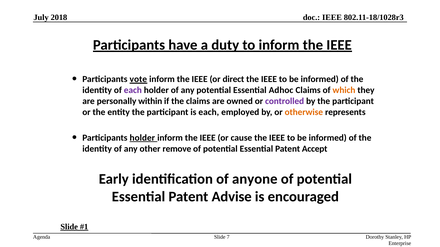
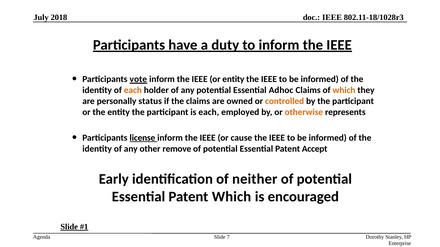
or direct: direct -> entity (233, 79)
each colour: purple -> orange (133, 90)
within: within -> status (150, 101)
controlled colour: purple -> orange (285, 101)
Participants holder: holder -> license (142, 138)
anyone: anyone -> neither (255, 179)
Patent Advise: Advise -> Which (232, 197)
